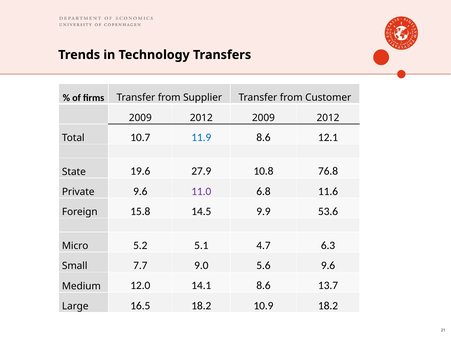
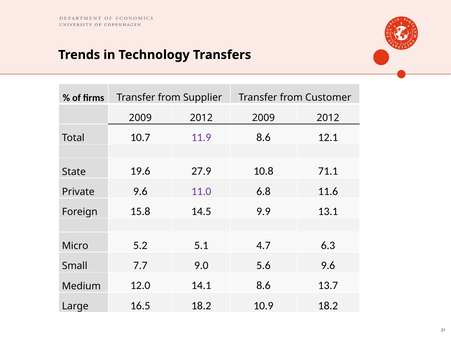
11.9 colour: blue -> purple (201, 137)
76.8: 76.8 -> 71.1 (328, 171)
53.6: 53.6 -> 13.1 (328, 212)
